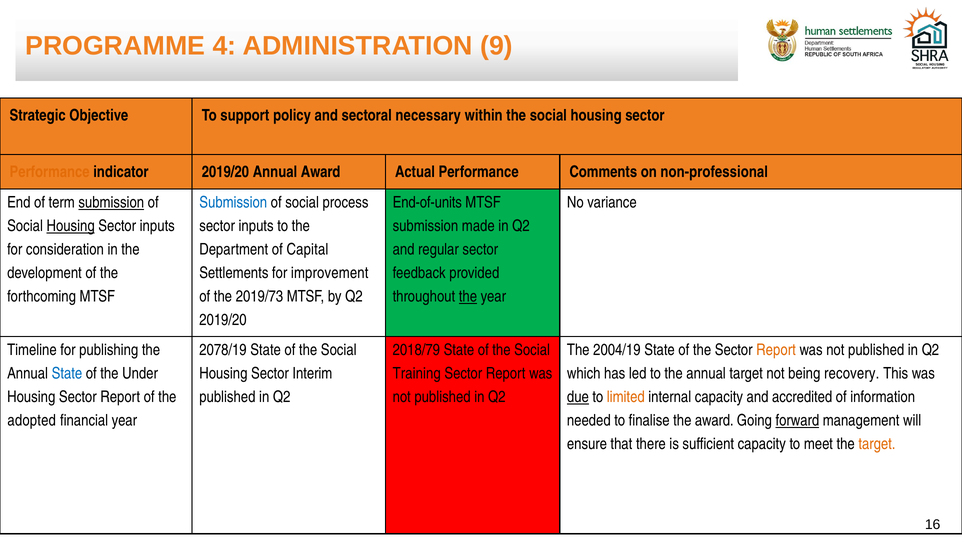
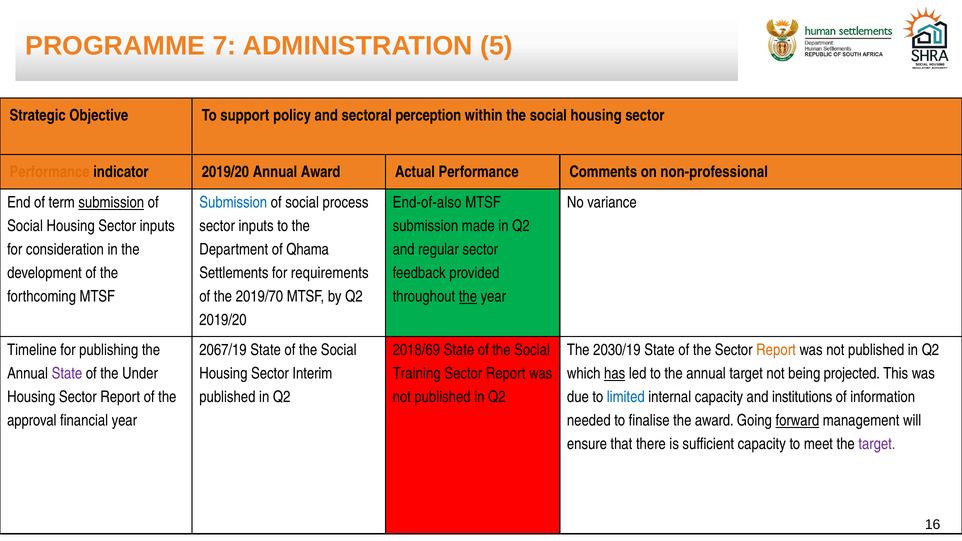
4: 4 -> 7 (224, 46)
9: 9 -> 5 (497, 46)
necessary: necessary -> perception (428, 115)
End-of-units: End-of-units -> End-of-also (427, 203)
Housing underline: present -> none (71, 226)
Capital: Capital -> Qhama (308, 250)
improvement: improvement -> requirements (330, 273)
2019/73: 2019/73 -> 2019/70 (259, 297)
2078/19: 2078/19 -> 2067/19 (223, 350)
2018/79: 2018/79 -> 2018/69 (416, 350)
2004/19: 2004/19 -> 2030/19 (617, 350)
State colour: blue -> purple (67, 374)
has underline: none -> present (615, 374)
recovery: recovery -> projected (852, 374)
due underline: present -> none (578, 397)
limited colour: orange -> blue (626, 397)
accredited: accredited -> institutions (802, 397)
adopted: adopted -> approval (32, 421)
target colour: orange -> purple (877, 444)
